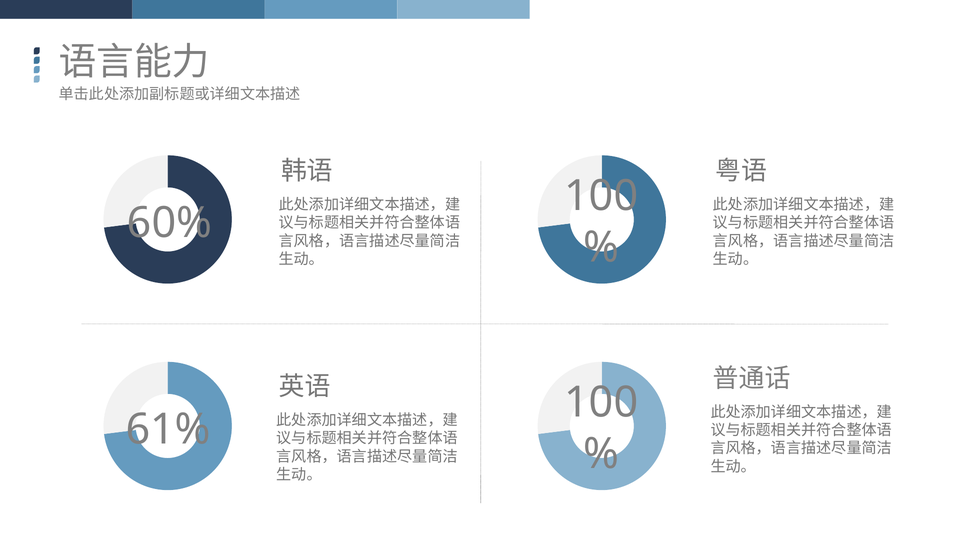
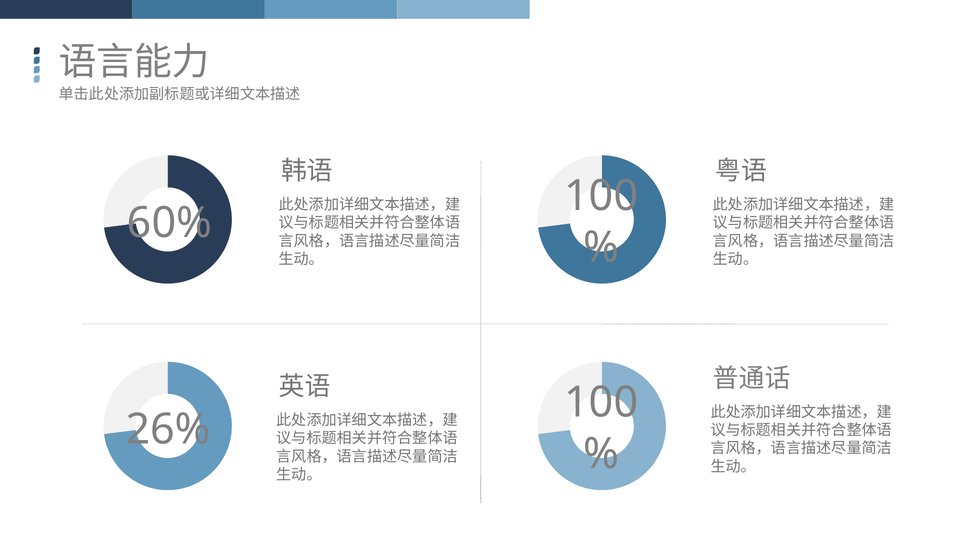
61%: 61% -> 26% (168, 430)
